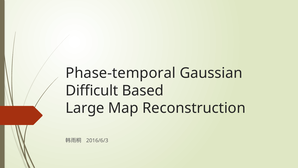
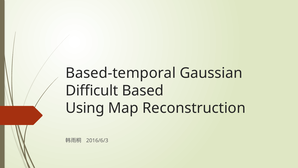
Phase-temporal: Phase-temporal -> Based-temporal (121, 73)
Large: Large -> Using (85, 108)
